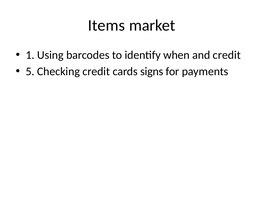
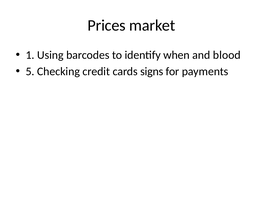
Items: Items -> Prices (107, 25)
and credit: credit -> blood (227, 55)
